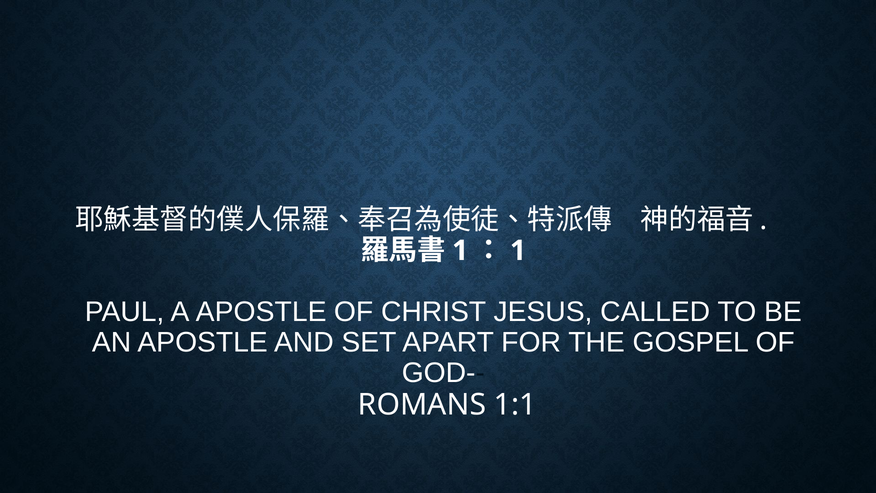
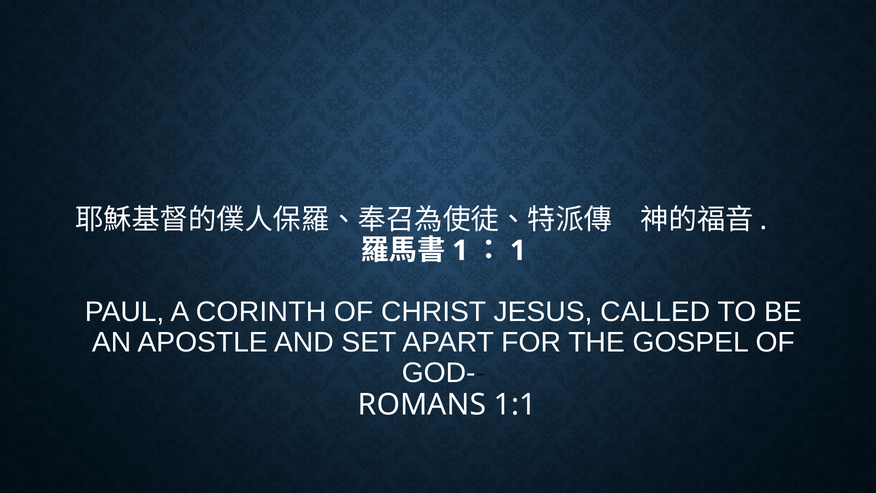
A APOSTLE: APOSTLE -> CORINTH (261, 312)
